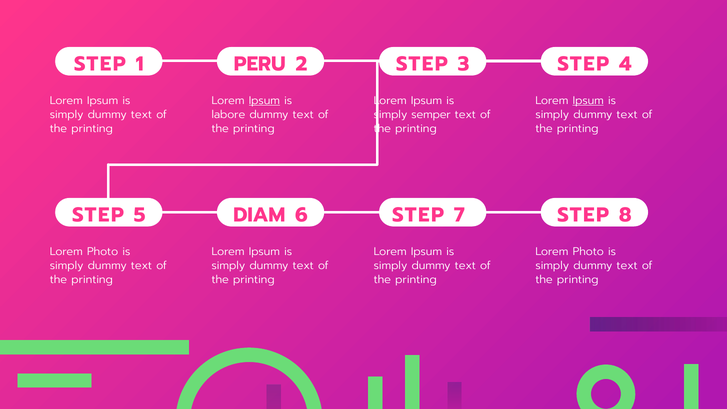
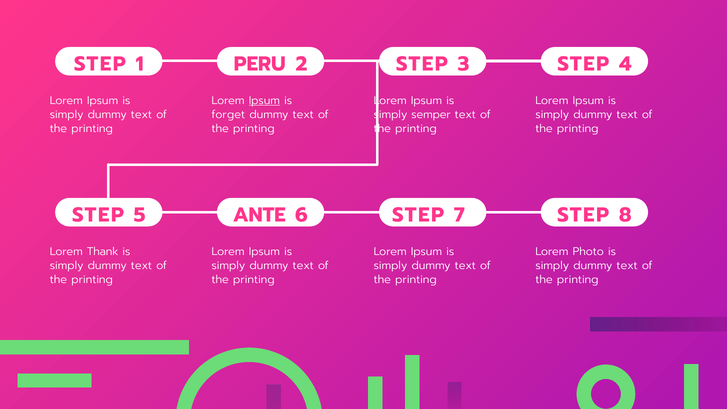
Ipsum underline: present -> none (588, 100)
labore: labore -> forget (228, 114)
DIAM: DIAM -> ANTE (259, 215)
Photo: Photo -> Thank (103, 251)
